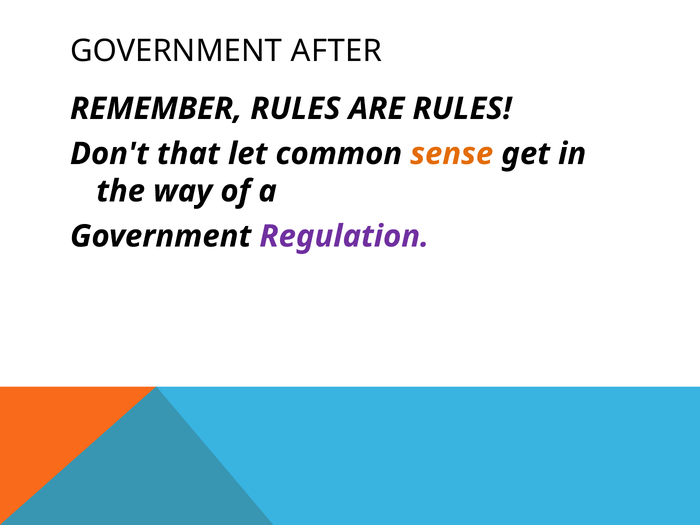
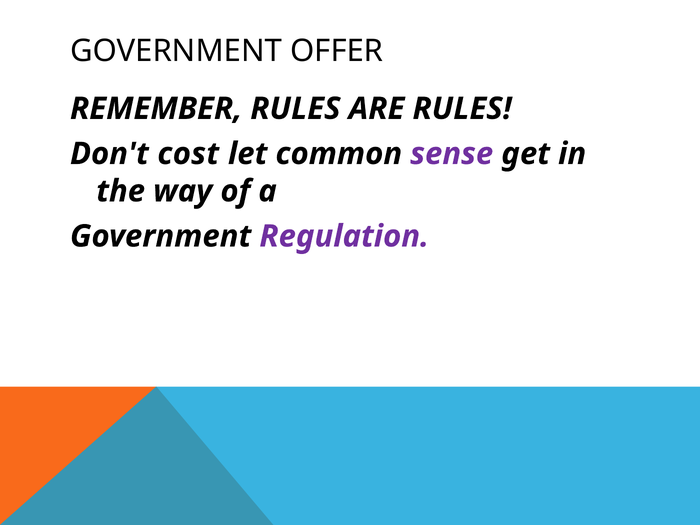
AFTER: AFTER -> OFFER (337, 51)
that: that -> cost (188, 154)
sense colour: orange -> purple (452, 154)
